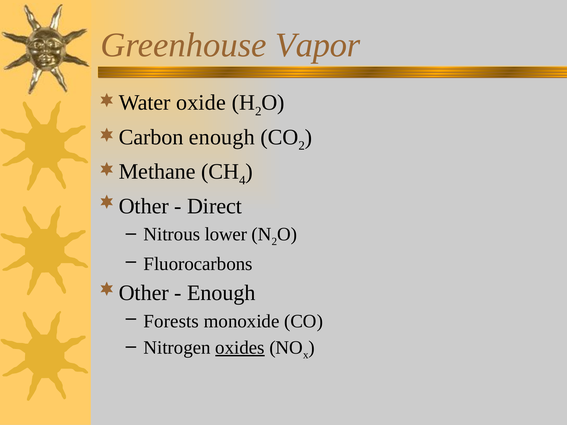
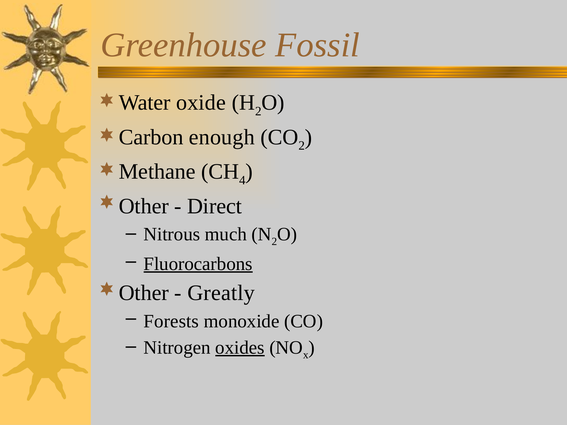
Vapor: Vapor -> Fossil (318, 45)
lower: lower -> much (226, 234)
Fluorocarbons underline: none -> present (198, 264)
Enough: Enough -> Greatly (221, 293)
